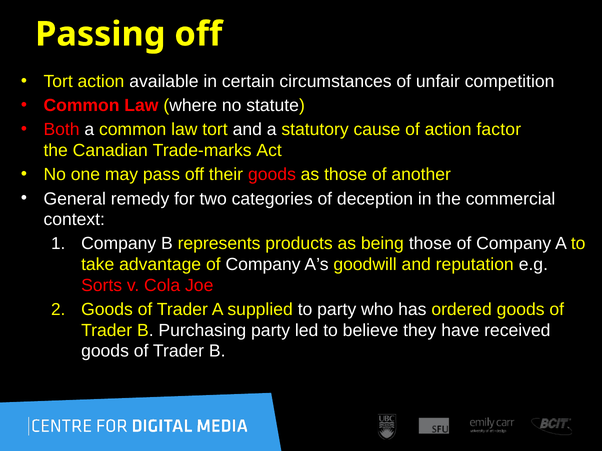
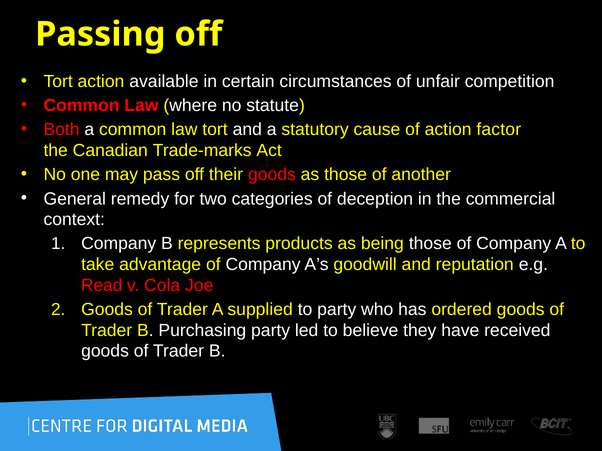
Sorts: Sorts -> Read (102, 286)
